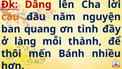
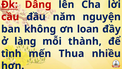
cầu colour: orange -> red (10, 17)
quang: quang -> không (40, 29)
tình: tình -> loan (88, 29)
thôi: thôi -> tình (11, 53)
Bánh: Bánh -> Thua (71, 53)
